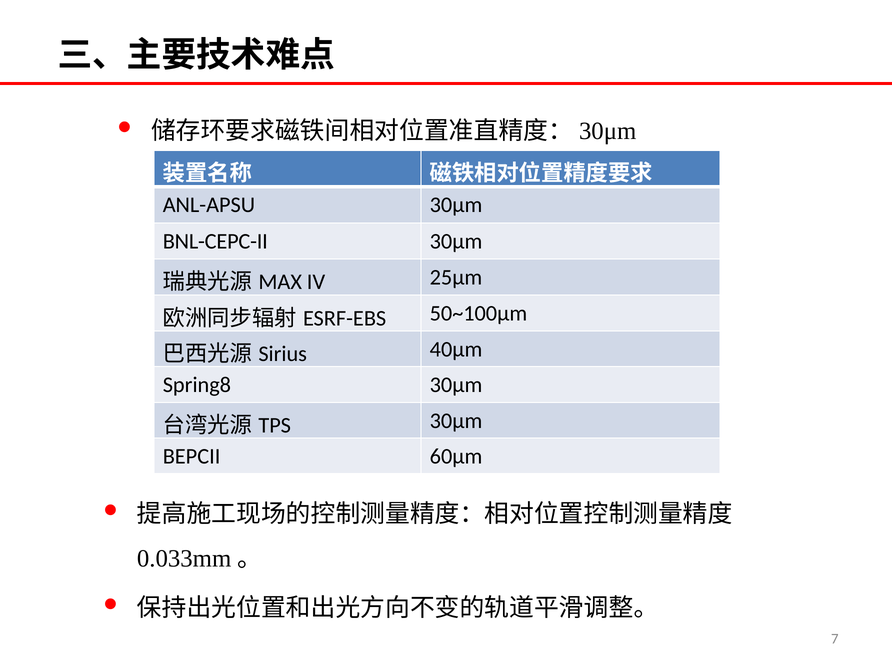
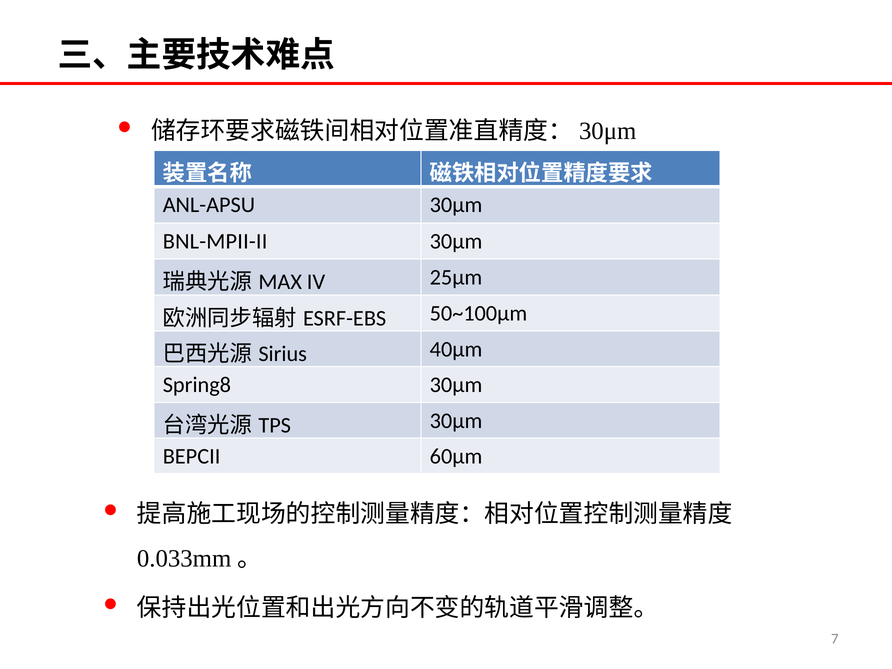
BNL-CEPC-II: BNL-CEPC-II -> BNL-MPII-II (215, 241)
